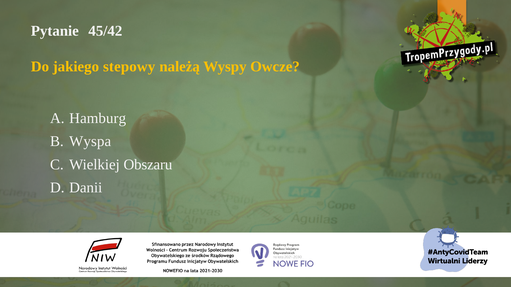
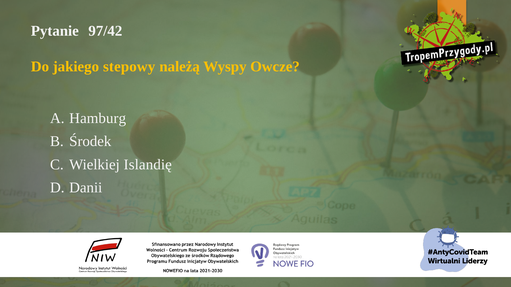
45/42: 45/42 -> 97/42 (105, 31)
Wyspa: Wyspa -> Środek (90, 142)
Obszaru: Obszaru -> Islandię (148, 165)
